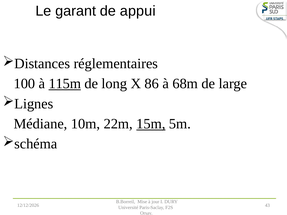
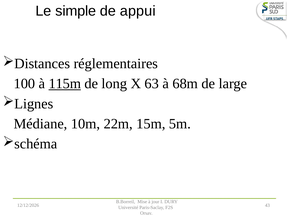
garant: garant -> simple (76, 11)
86: 86 -> 63 (152, 84)
15m underline: present -> none (151, 124)
